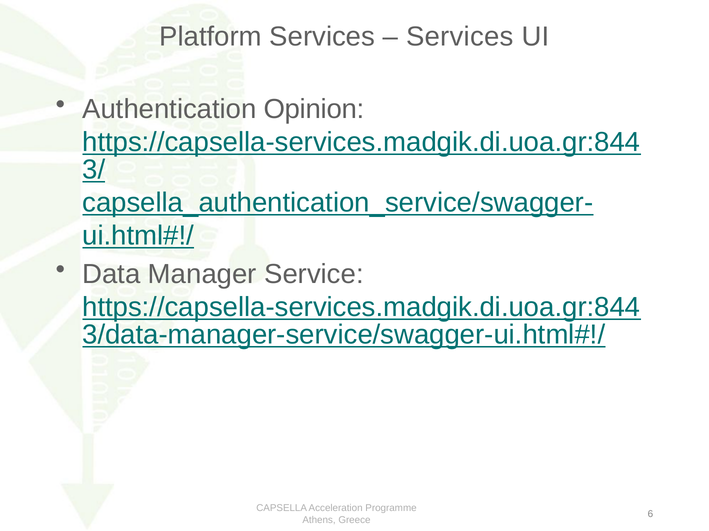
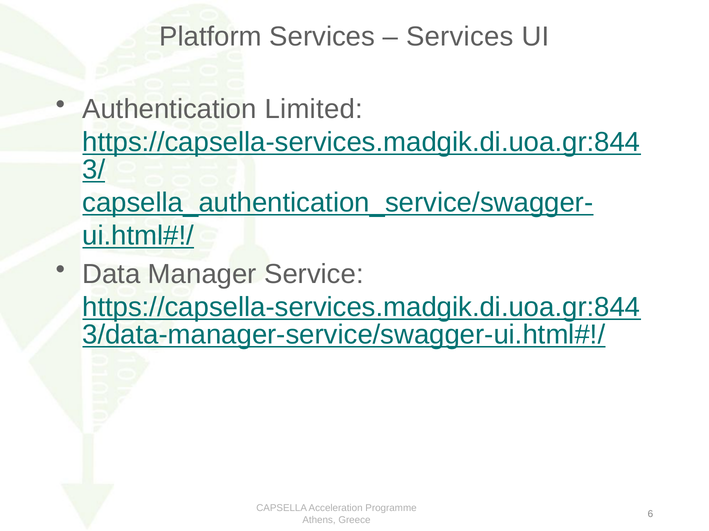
Opinion: Opinion -> Limited (314, 109)
